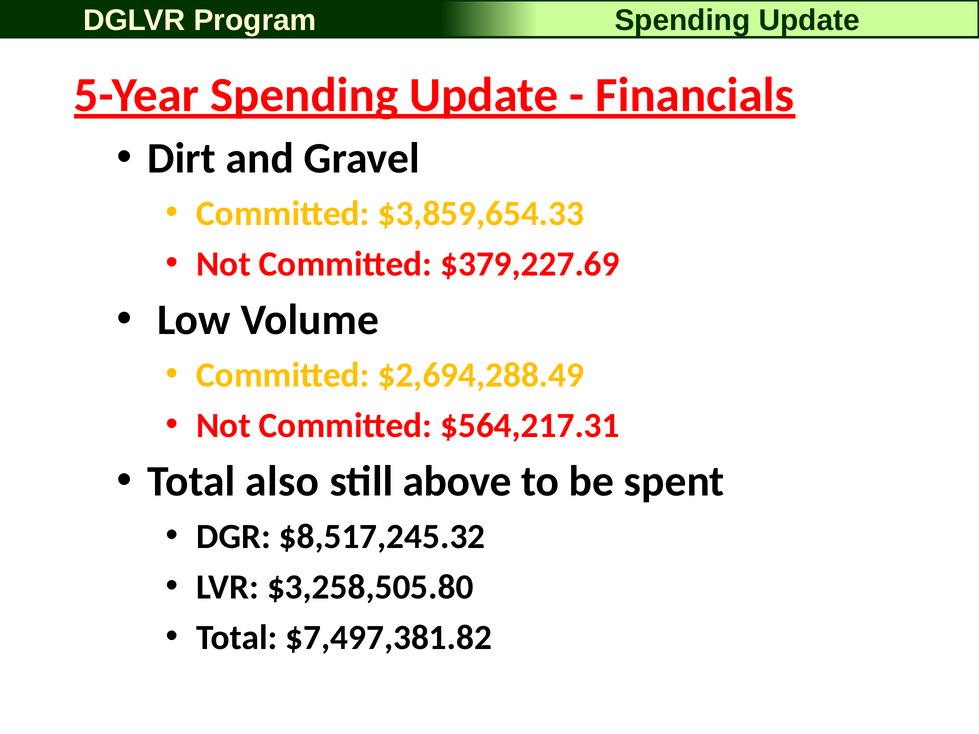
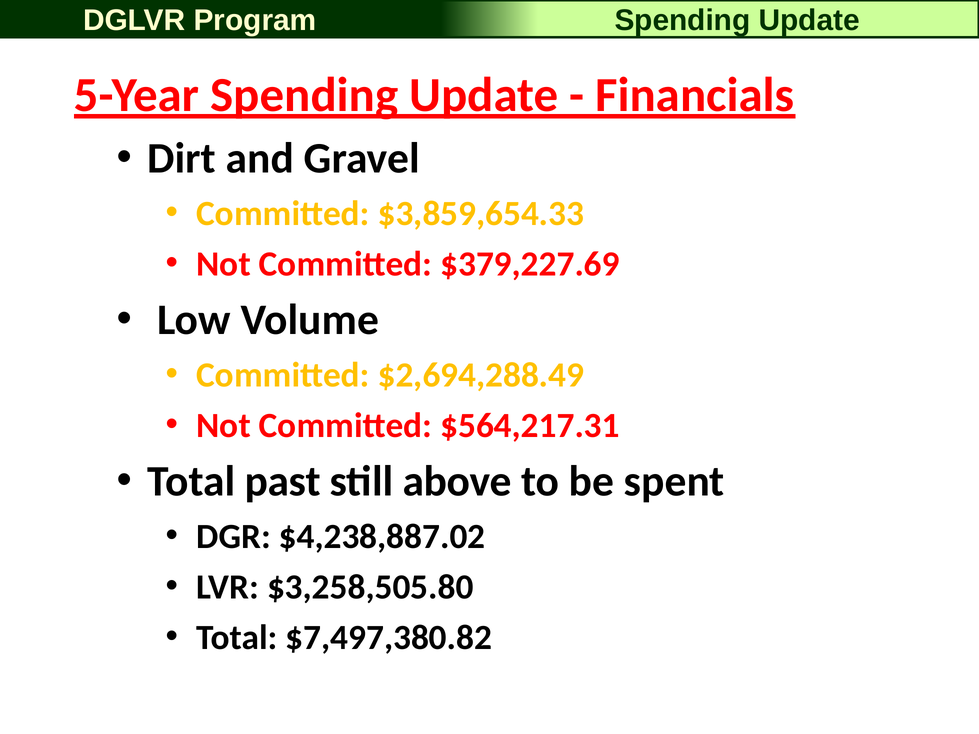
also: also -> past (283, 482)
$8,517,245.32: $8,517,245.32 -> $4,238,887.02 (382, 537)
$7,497,381.82: $7,497,381.82 -> $7,497,380.82 (389, 638)
